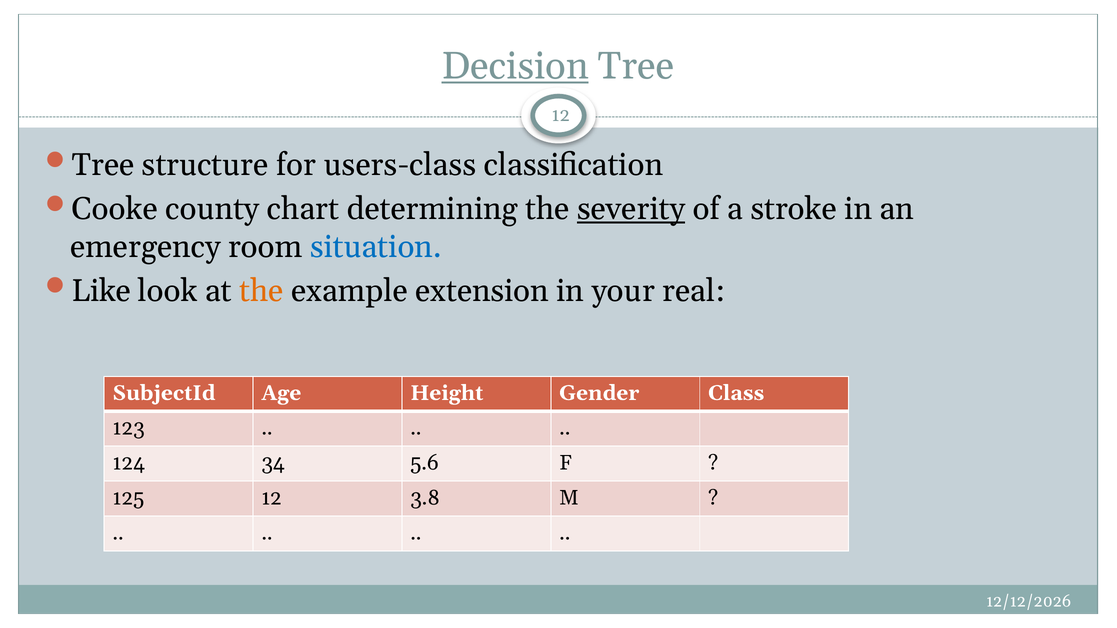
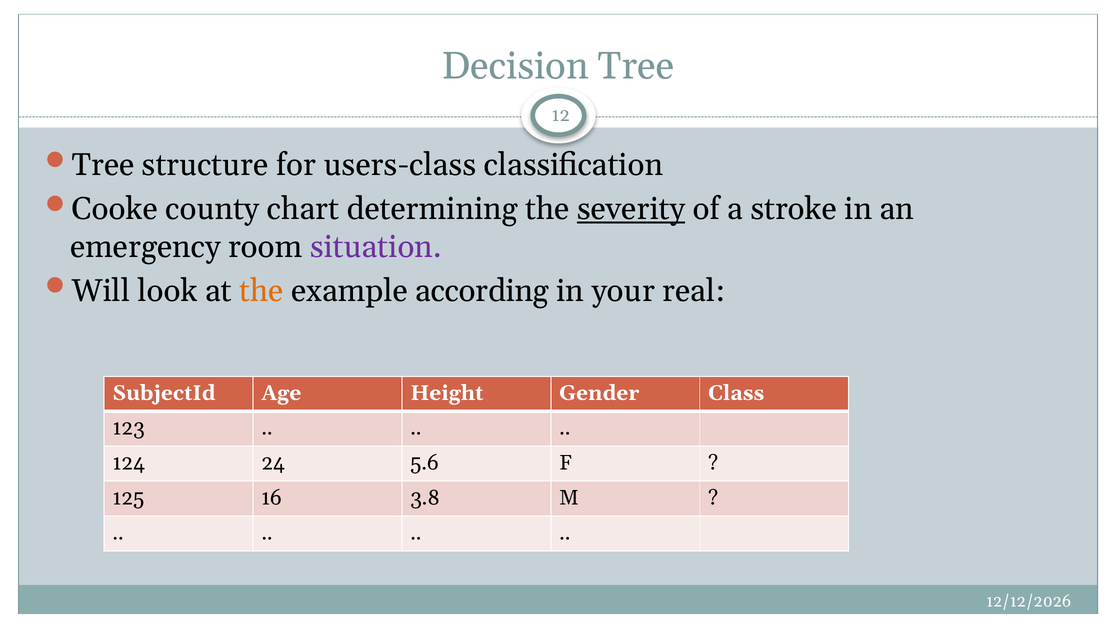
Decision underline: present -> none (515, 66)
situation colour: blue -> purple (376, 247)
Like: Like -> Will (101, 291)
extension: extension -> according (482, 291)
34: 34 -> 24 (273, 463)
125 12: 12 -> 16 (271, 498)
